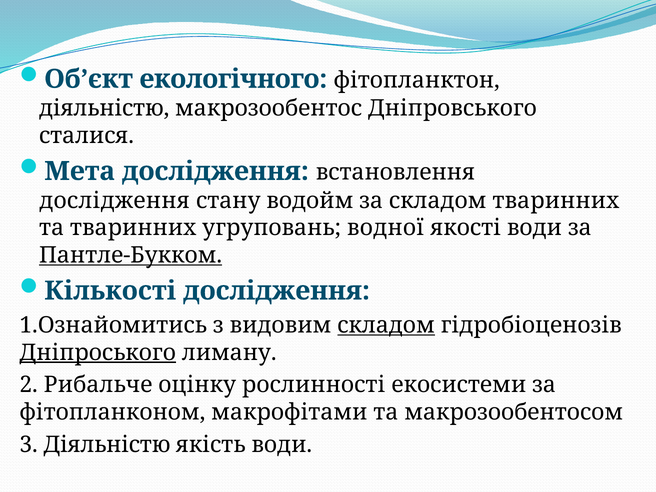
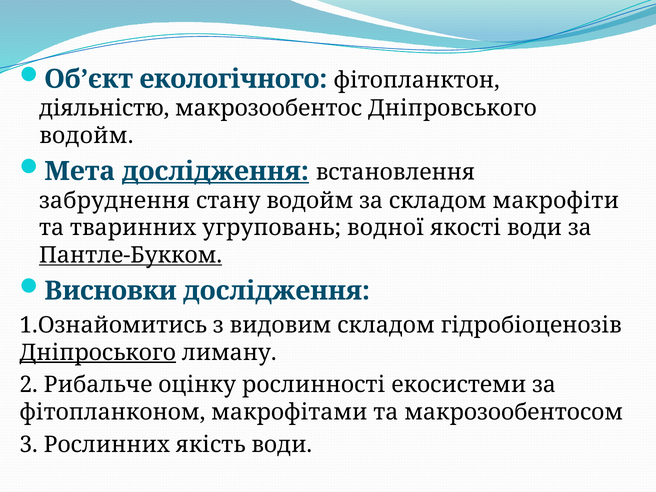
сталися: сталися -> водойм (86, 136)
дослідження underline: none -> present (215, 171)
дослідження: дослідження -> забруднення (115, 201)
складом тваринних: тваринних -> макрофіти (556, 201)
Кількості: Кількості -> Висновки (110, 291)
складом underline: present -> none (386, 325)
3 Діяльністю: Діяльністю -> Рослинних (107, 445)
